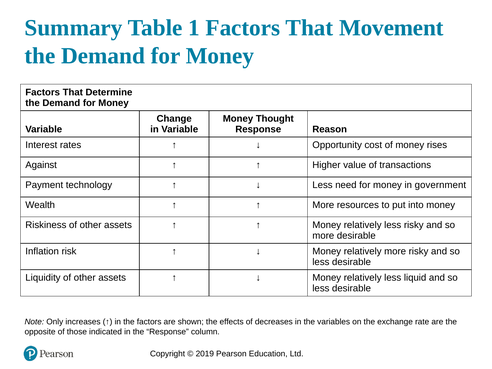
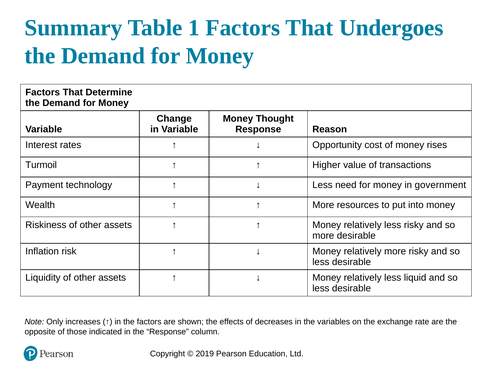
Movement: Movement -> Undergoes (391, 28)
Against: Against -> Turmoil (41, 165)
